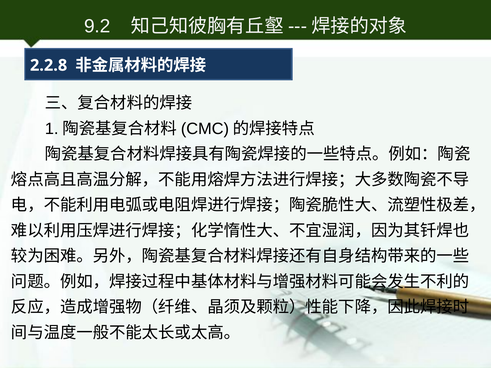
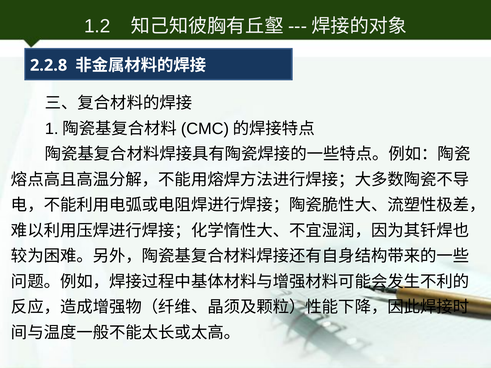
9.2: 9.2 -> 1.2 (97, 26)
